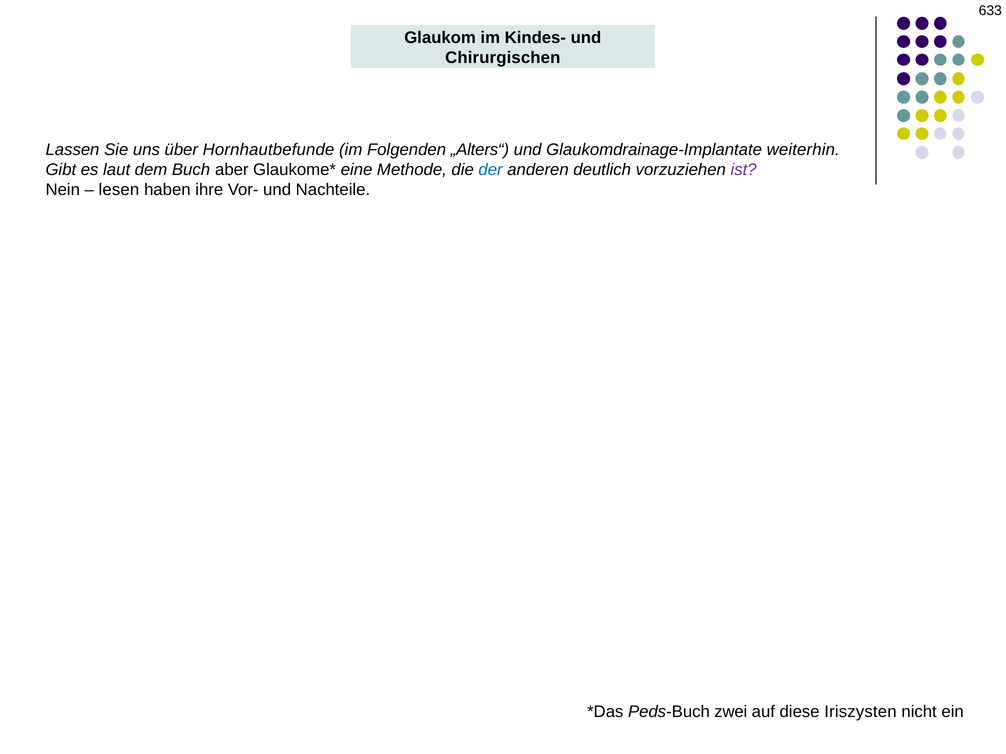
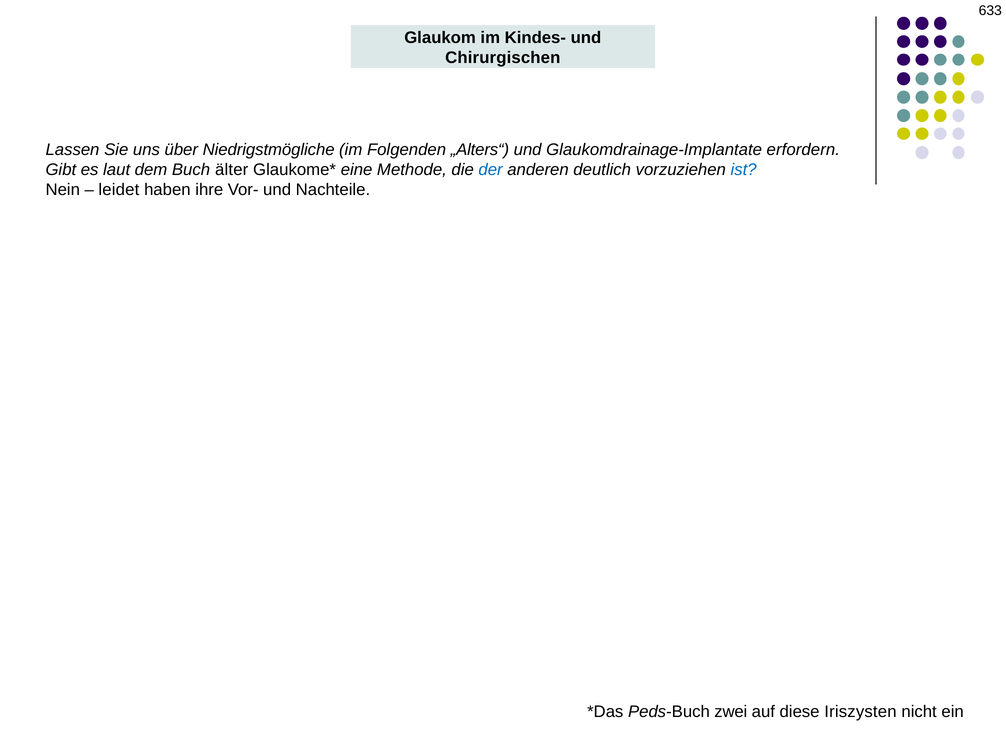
Hornhautbefunde: Hornhautbefunde -> Niedrigstmögliche (269, 150)
weiterhin: weiterhin -> erfordern (803, 150)
aber: aber -> älter (232, 170)
ist colour: purple -> blue (744, 170)
lesen: lesen -> leidet (119, 190)
